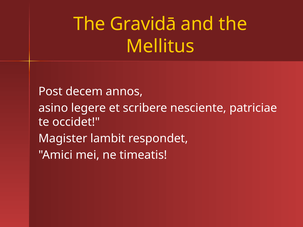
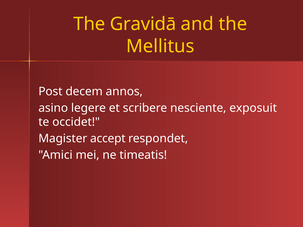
patriciae: patriciae -> exposuit (253, 108)
lambit: lambit -> accept (108, 139)
